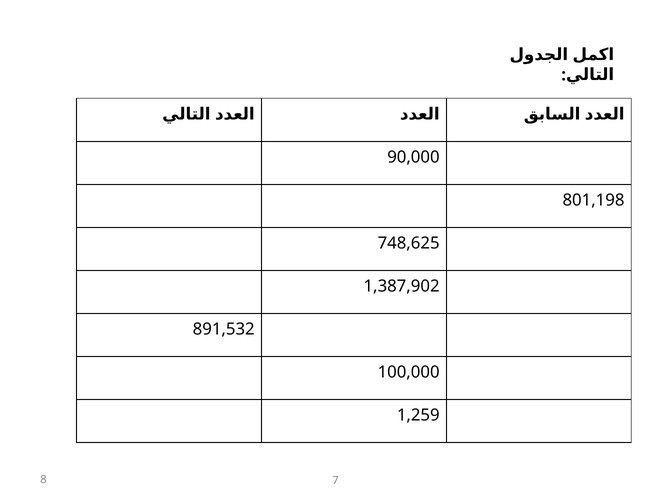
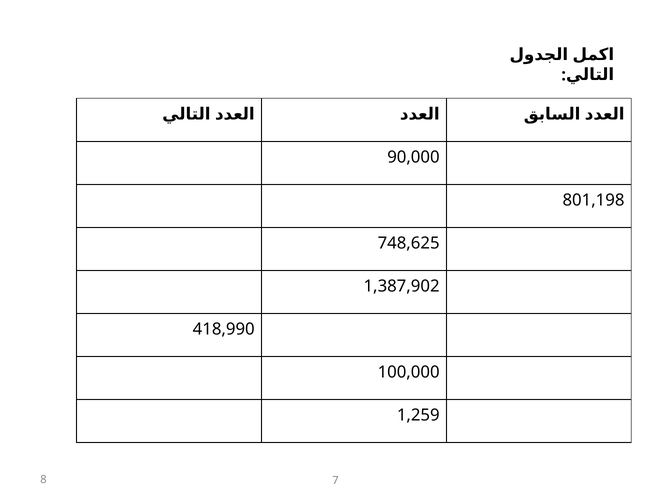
891,532: 891,532 -> 418,990 (224, 329)
